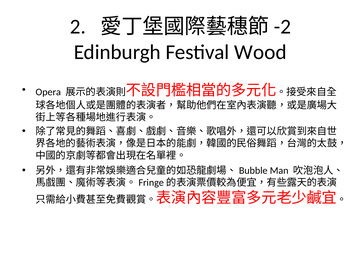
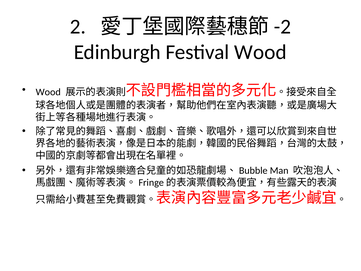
Opera: Opera -> Wood (48, 92)
